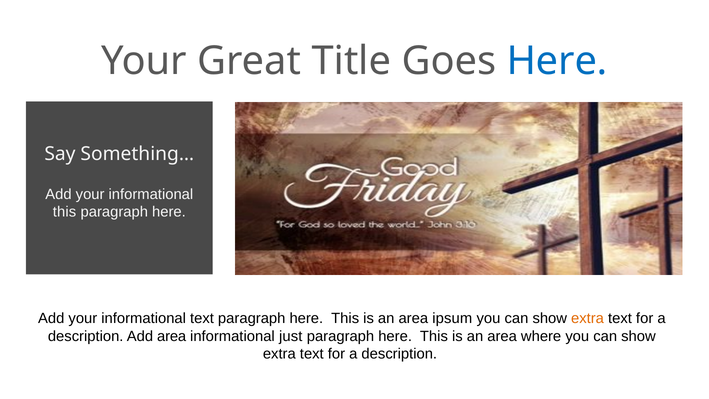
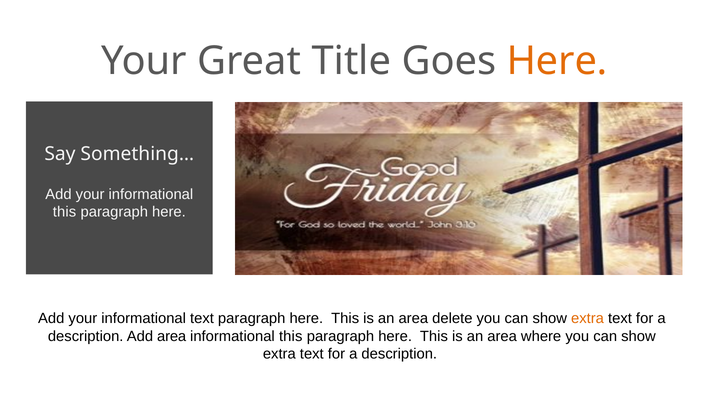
Here colour: blue -> orange (557, 61)
ipsum: ipsum -> delete (452, 318)
just: just -> this (291, 336)
